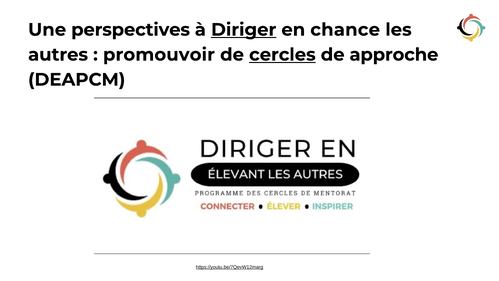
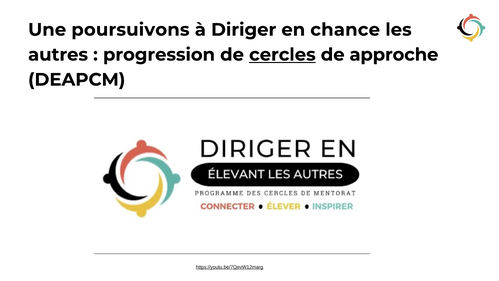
perspectives: perspectives -> poursuivons (130, 30)
Diriger underline: present -> none (244, 30)
promouvoir: promouvoir -> progression (159, 55)
